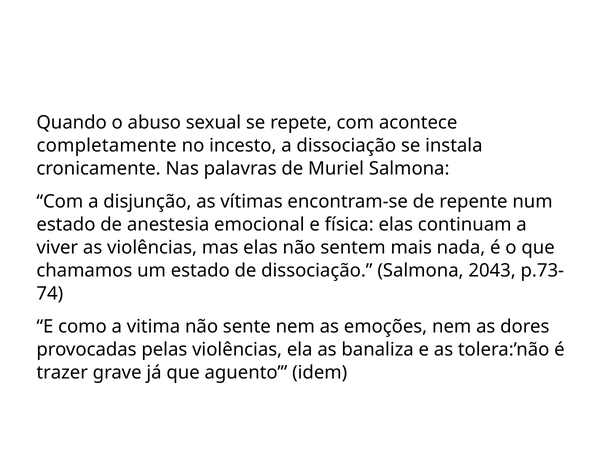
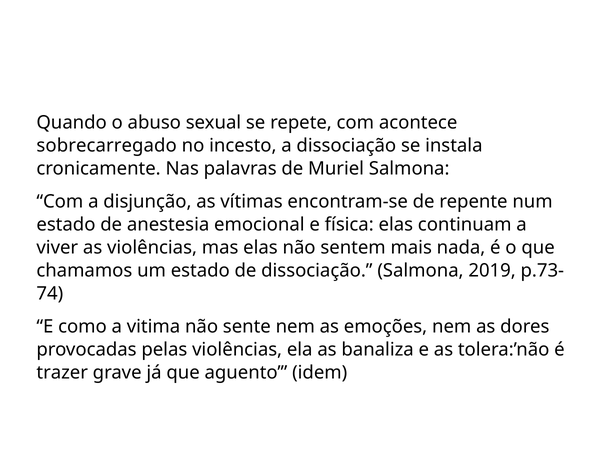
completamente: completamente -> sobrecarregado (107, 146)
2043: 2043 -> 2019 (492, 271)
